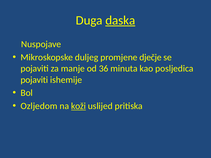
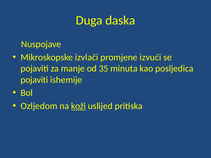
daska underline: present -> none (120, 20)
duljeg: duljeg -> izvlači (87, 57)
dječje: dječje -> izvući (150, 57)
36: 36 -> 35 (104, 69)
